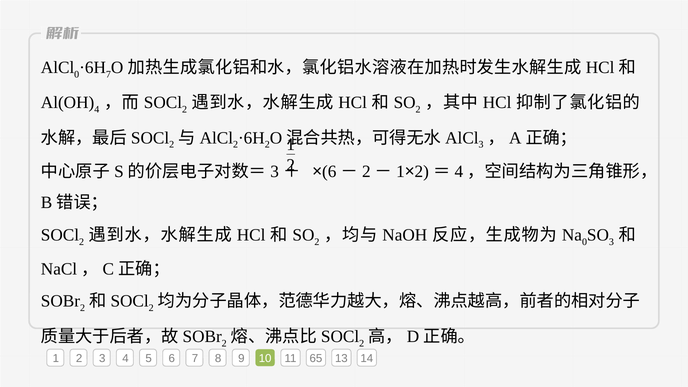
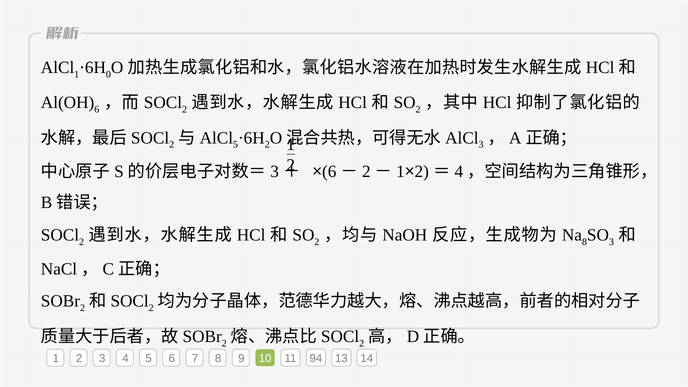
0: 0 -> 1 (77, 74)
7: 7 -> 0 (108, 74)
4: 4 -> 6 (97, 109)
2: 2 -> 5 (236, 145)
0: 0 -> 8 (584, 242)
65: 65 -> 94 (316, 358)
